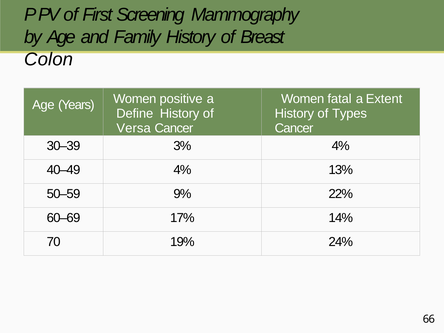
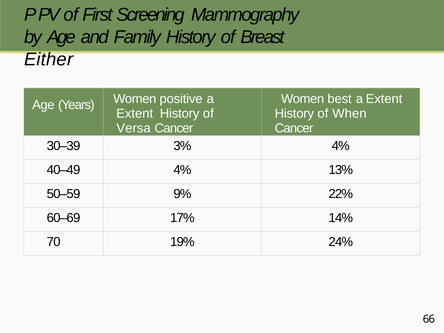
Colon: Colon -> Either (49, 59)
fatal: fatal -> best (340, 99)
Define: Define -> Extent (135, 114)
Types: Types -> When (349, 114)
